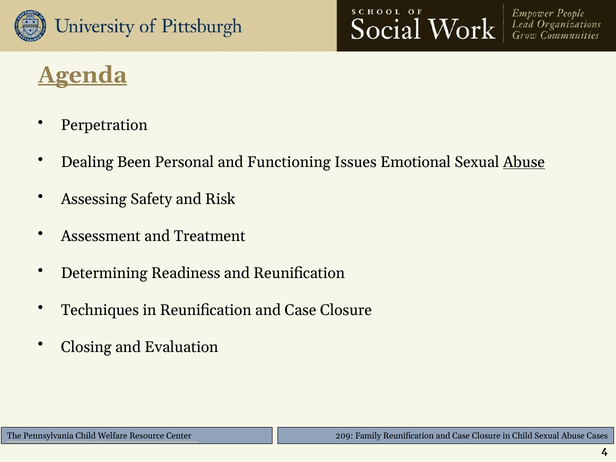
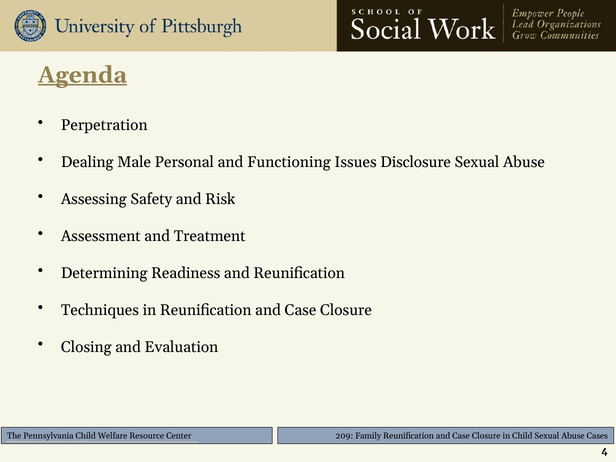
Been: Been -> Male (134, 162)
Emotional: Emotional -> Disclosure (416, 162)
Abuse underline: present -> none (524, 162)
